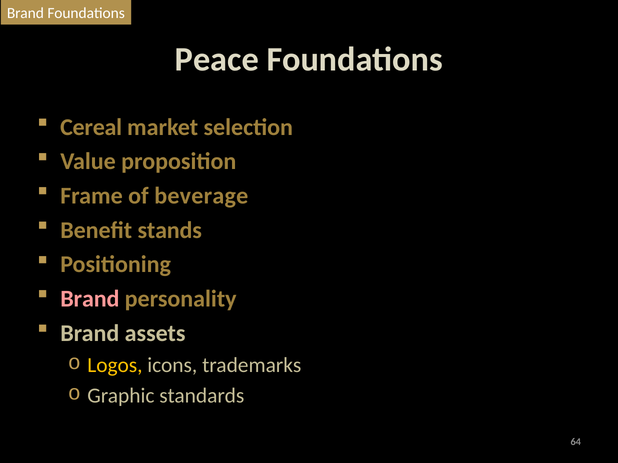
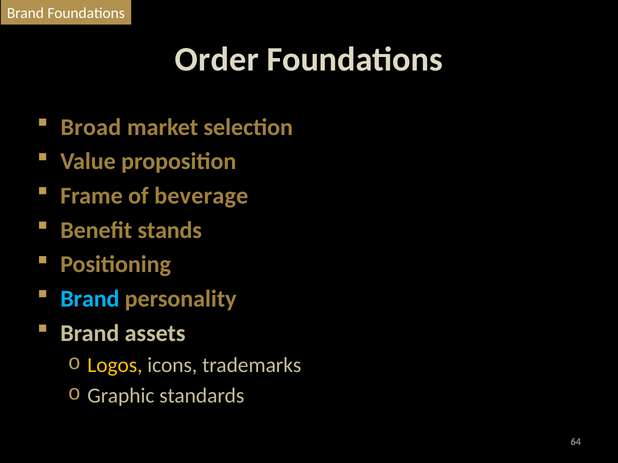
Peace: Peace -> Order (217, 60)
Cereal: Cereal -> Broad (91, 127)
Brand colour: pink -> light blue (90, 299)
